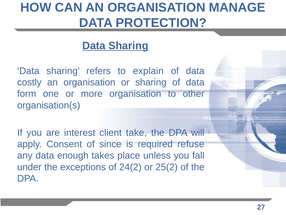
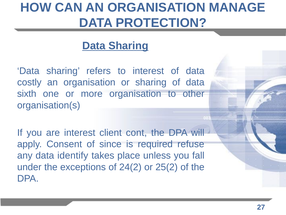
to explain: explain -> interest (148, 71)
form: form -> sixth (27, 94)
take: take -> cont (136, 132)
enough: enough -> identify (73, 155)
